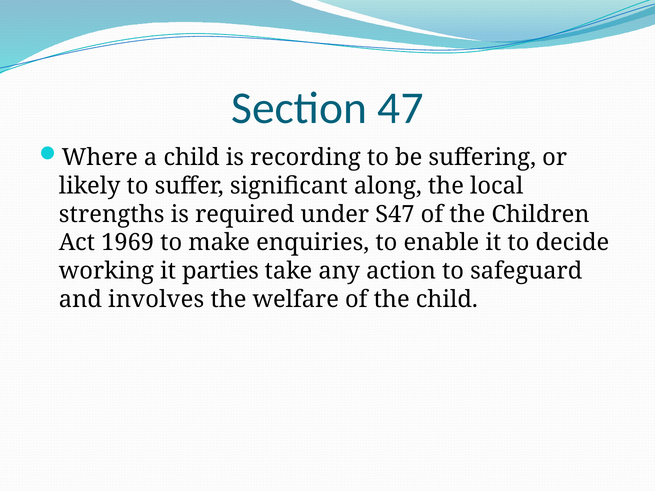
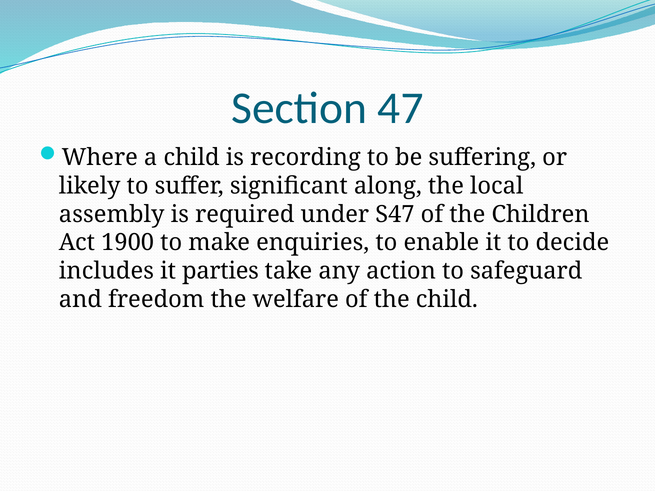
strengths: strengths -> assembly (112, 214)
1969: 1969 -> 1900 (128, 243)
working: working -> includes (106, 271)
involves: involves -> freedom (156, 300)
